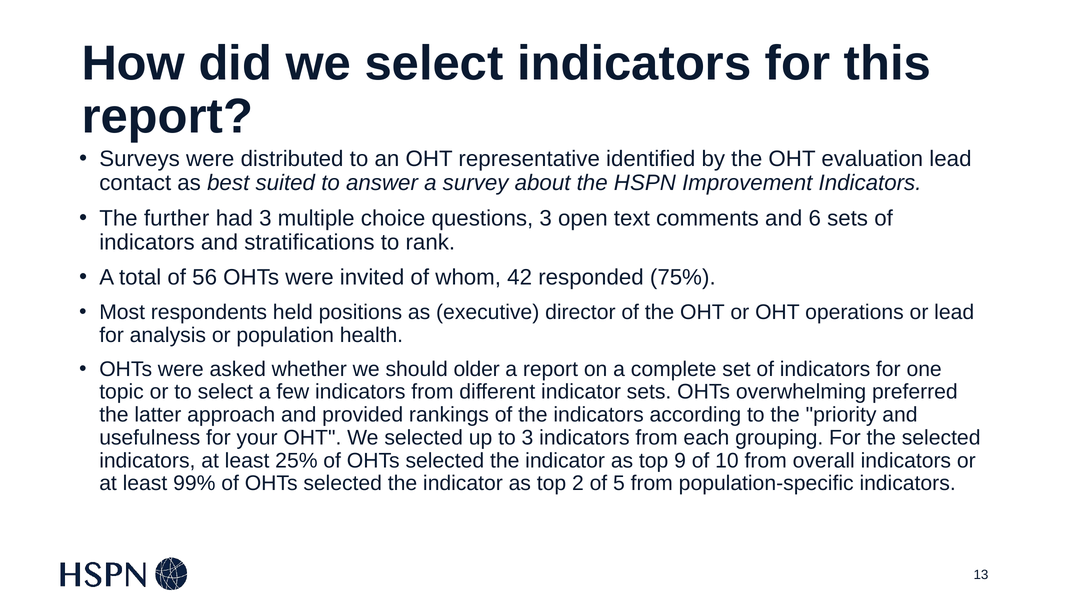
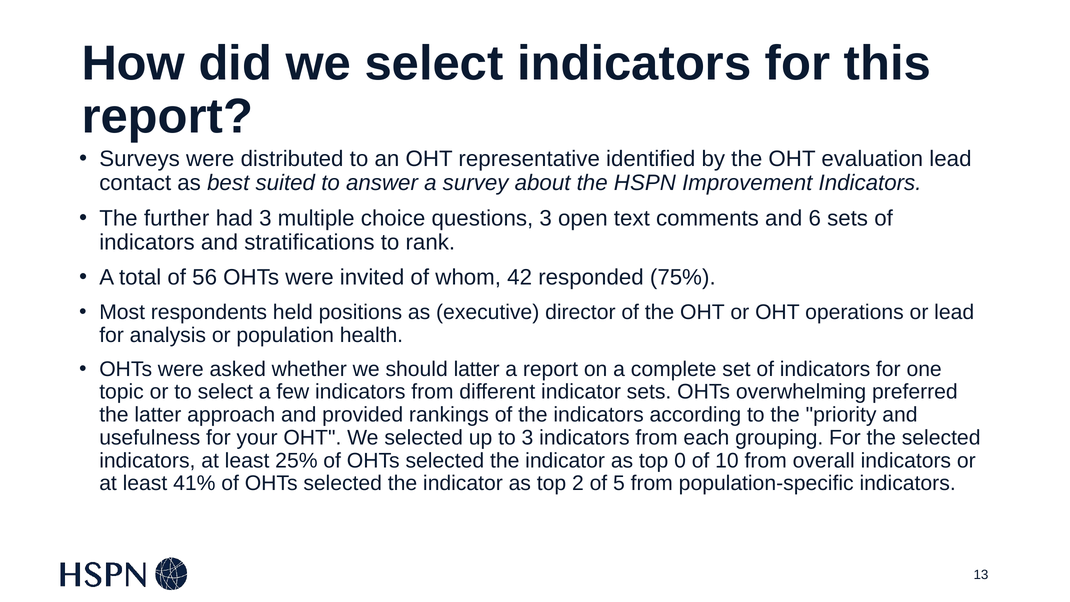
should older: older -> latter (477, 369)
9: 9 -> 0 (680, 460)
99%: 99% -> 41% (194, 483)
